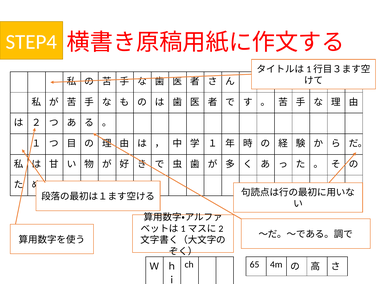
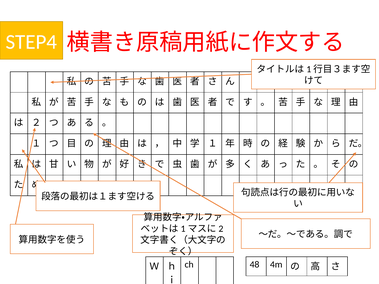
65: 65 -> 48 (255, 265)
